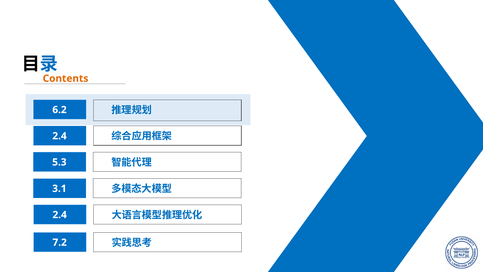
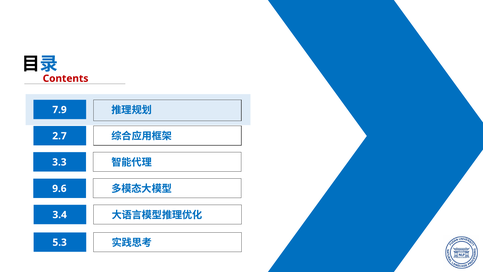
Contents colour: orange -> red (66, 78)
6.2: 6.2 -> 7.9 (60, 110)
2.4: 2.4 -> 2.7 (60, 136)
5.3: 5.3 -> 3.3 (59, 162)
3.1: 3.1 -> 9.6 (59, 188)
2.4: 2.4 -> 3.4 (60, 215)
7.2: 7.2 -> 5.3 (60, 242)
